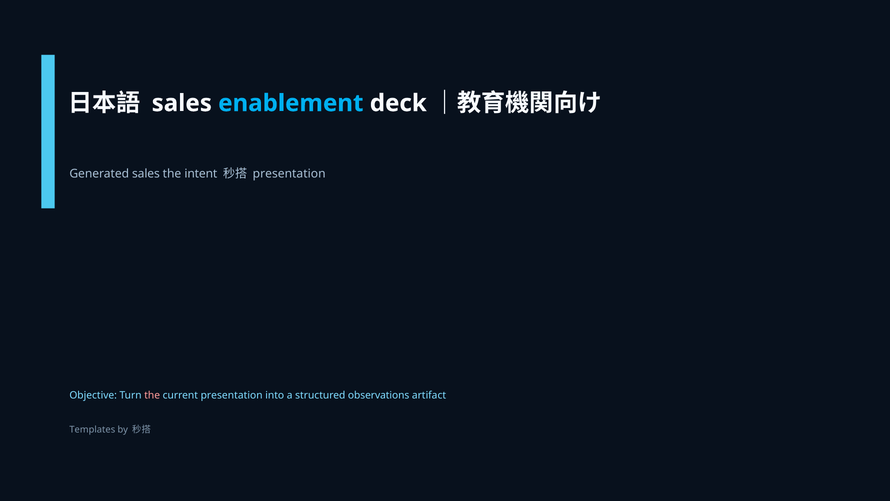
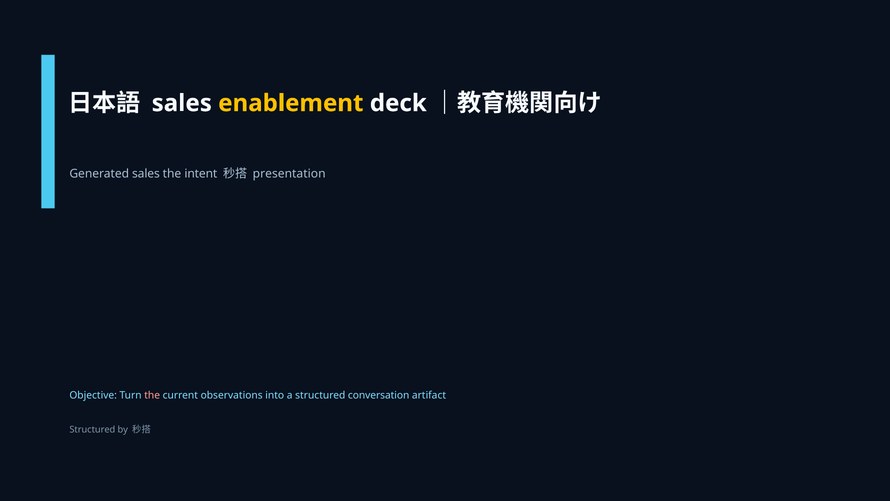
enablement colour: light blue -> yellow (291, 103)
current presentation: presentation -> observations (232, 395)
observations: observations -> conversation (379, 395)
Templates: Templates -> Structured (92, 429)
